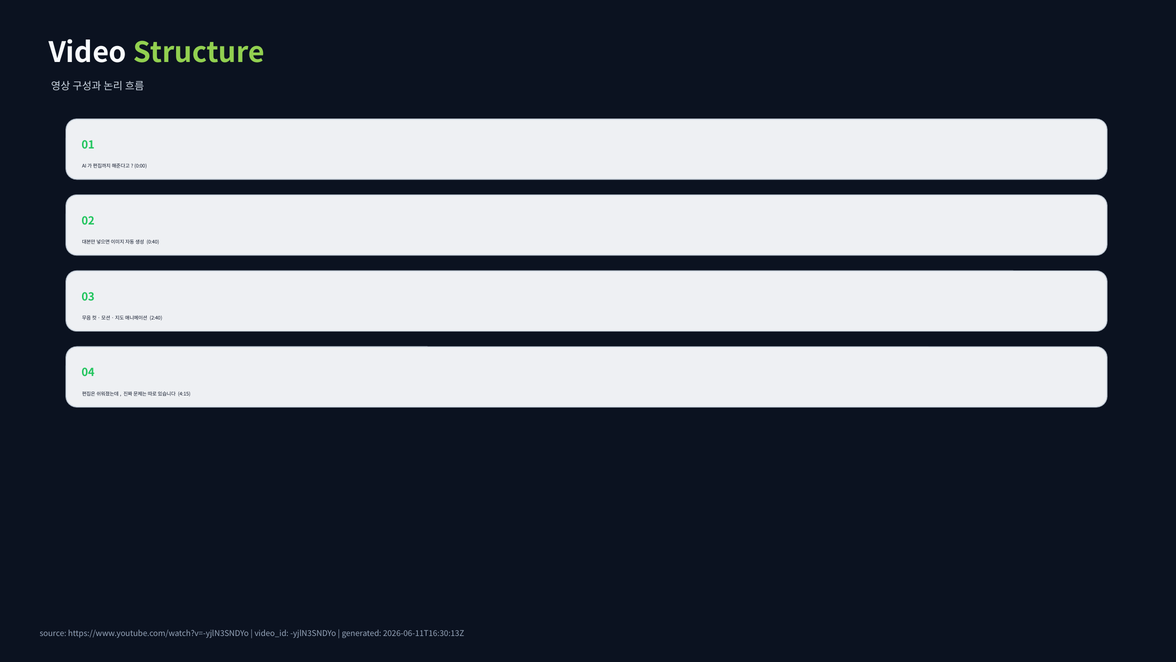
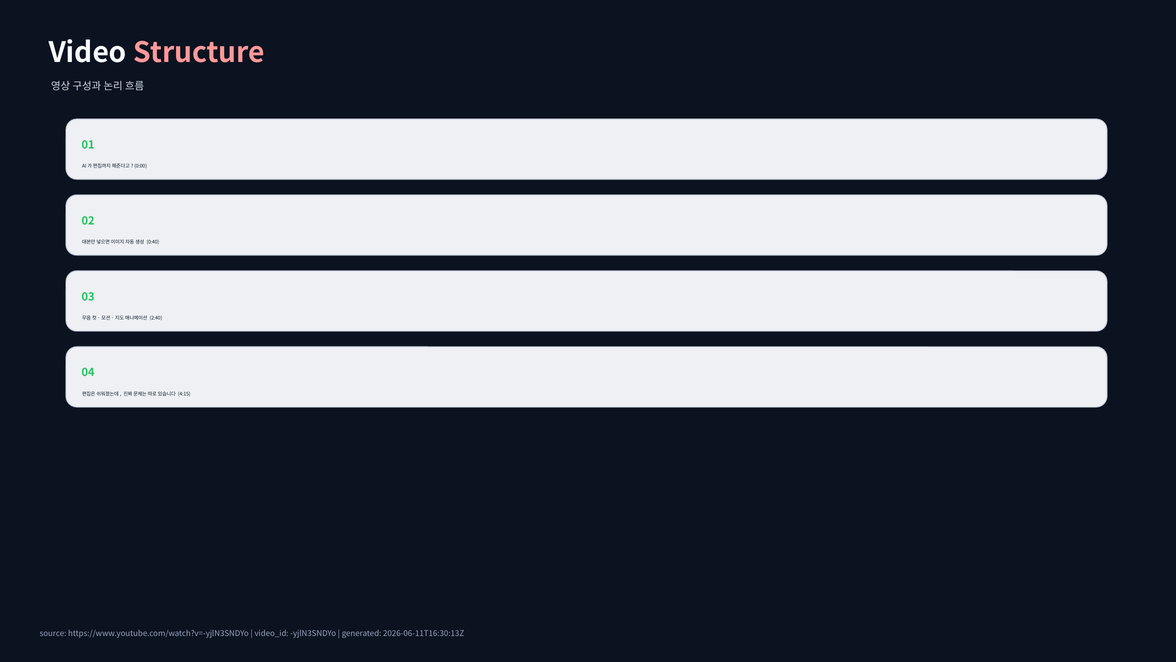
Structure colour: light green -> pink (199, 53)
